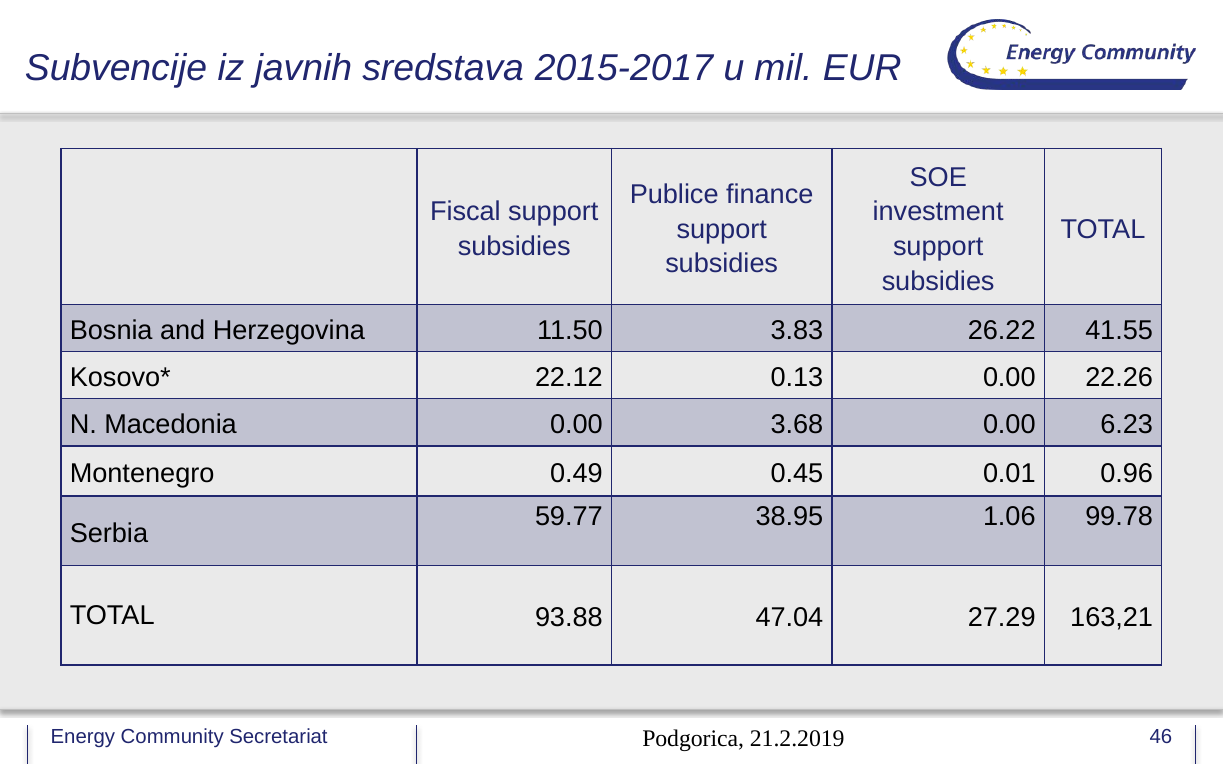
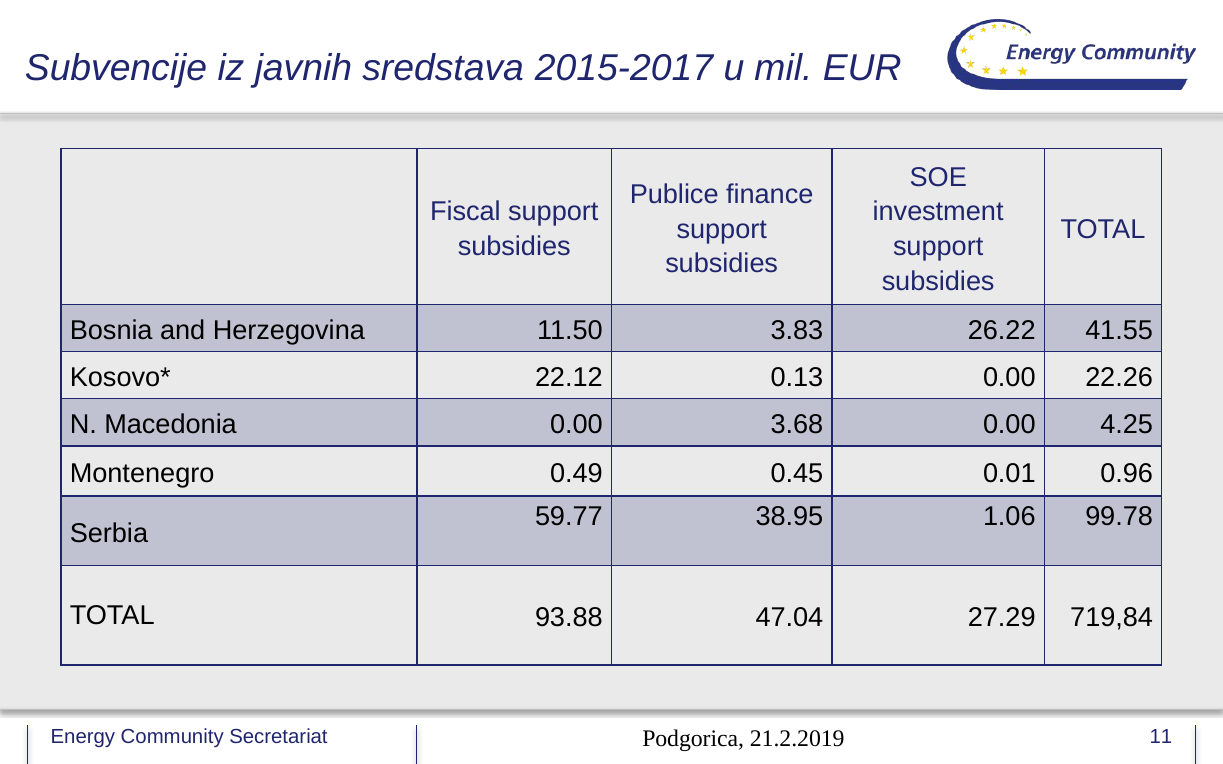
6.23: 6.23 -> 4.25 (1127, 425)
163,21: 163,21 -> 719,84 (1112, 618)
46: 46 -> 11 (1161, 737)
